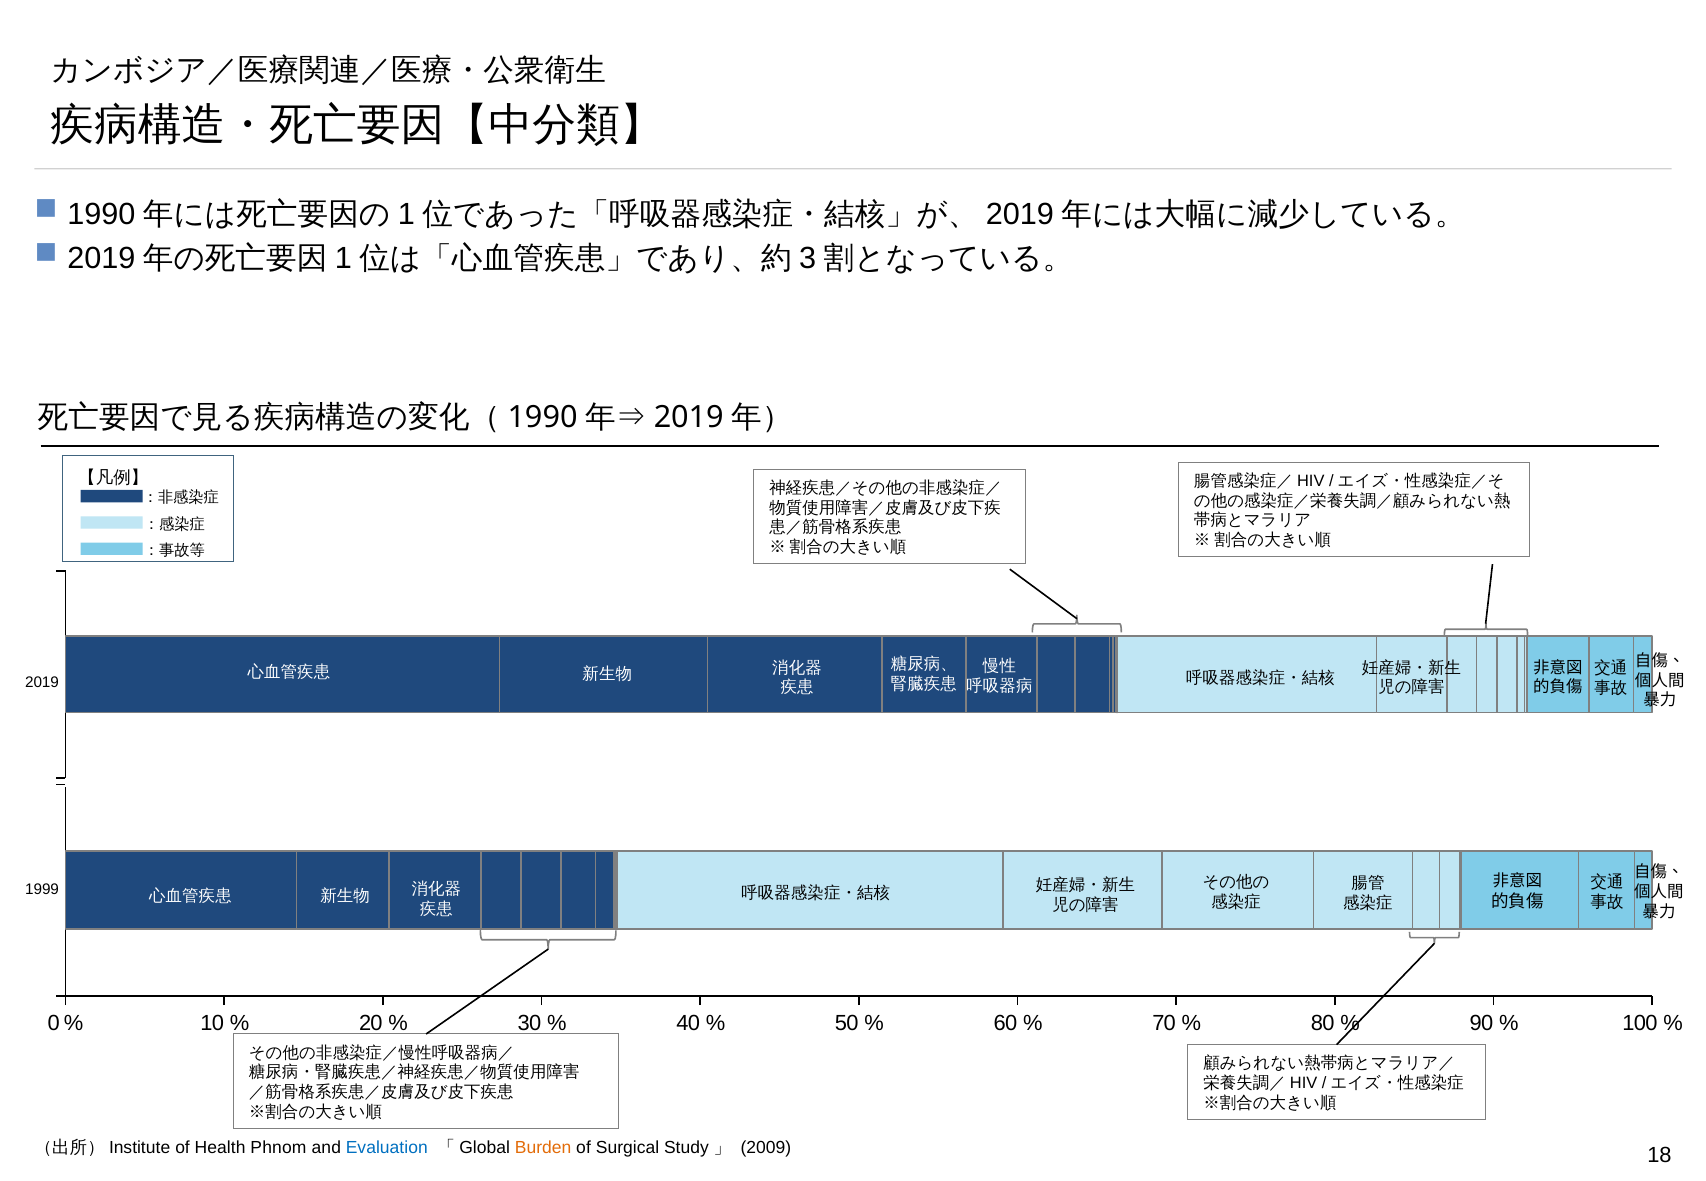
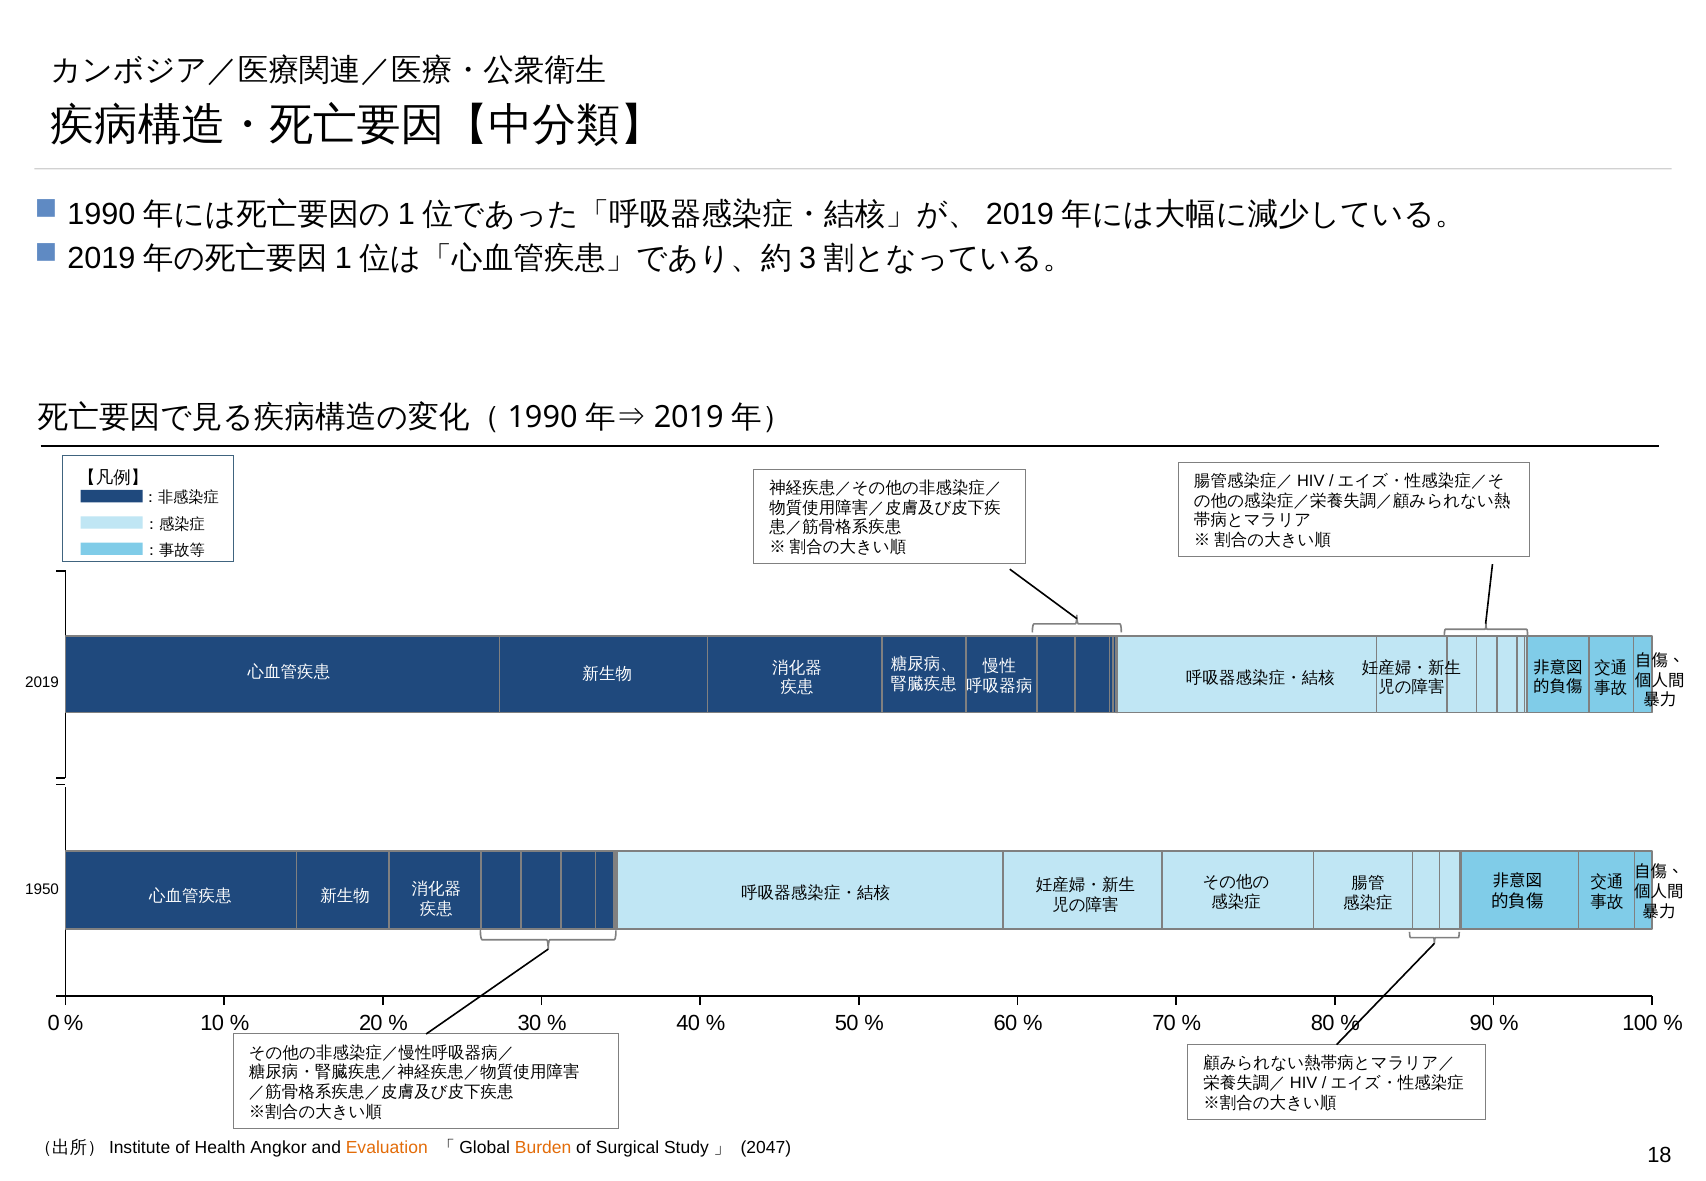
1999: 1999 -> 1950 (42, 889)
Phnom: Phnom -> Angkor (279, 1148)
Evaluation colour: blue -> orange (387, 1148)
2009: 2009 -> 2047 (766, 1148)
